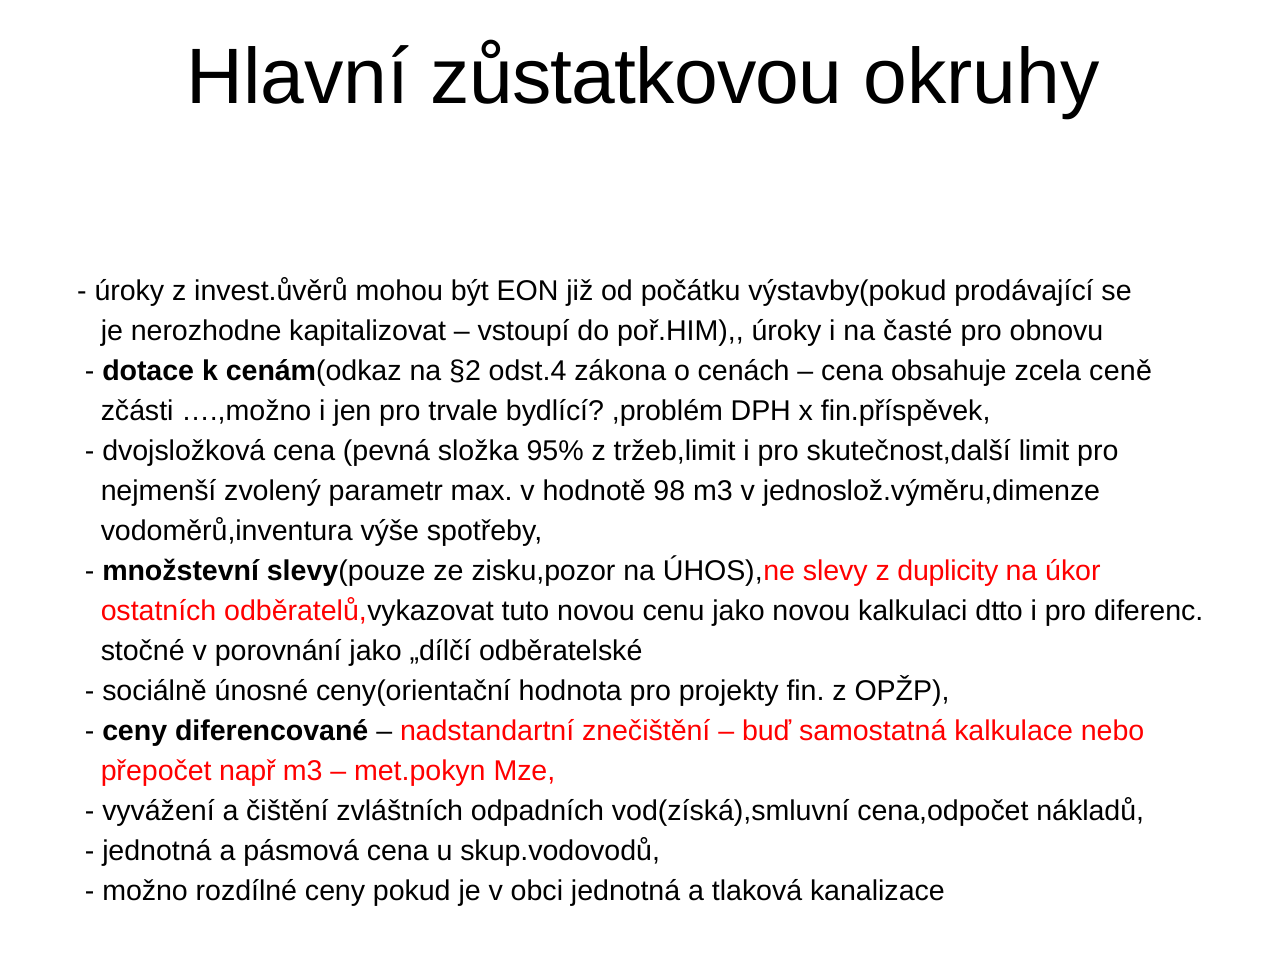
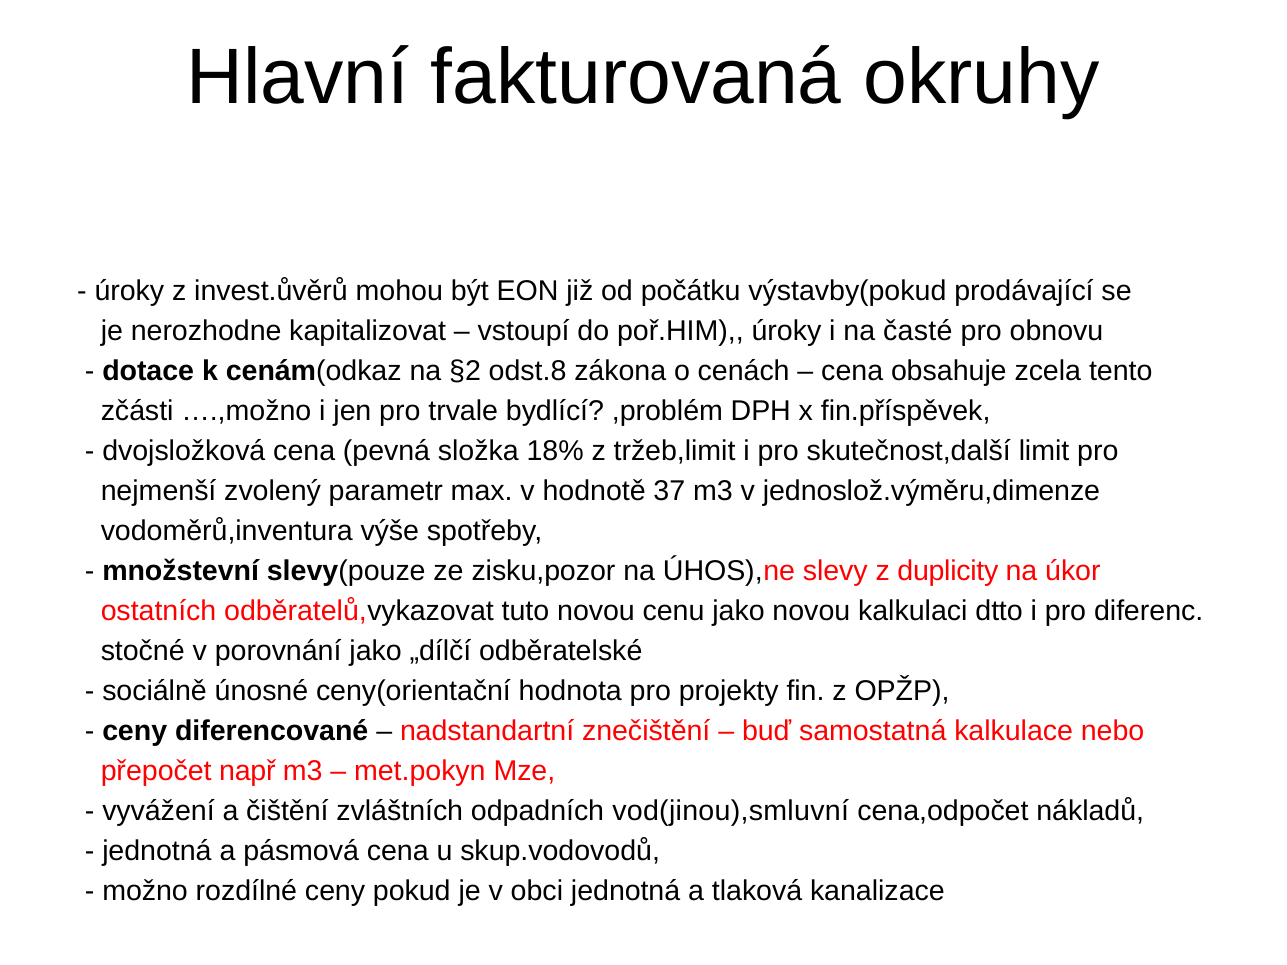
zůstatkovou: zůstatkovou -> fakturovaná (636, 77)
odst.4: odst.4 -> odst.8 (528, 371)
ceně: ceně -> tento (1121, 371)
95%: 95% -> 18% (555, 451)
98: 98 -> 37 (669, 491)
vod(získá),smluvní: vod(získá),smluvní -> vod(jinou),smluvní (731, 811)
